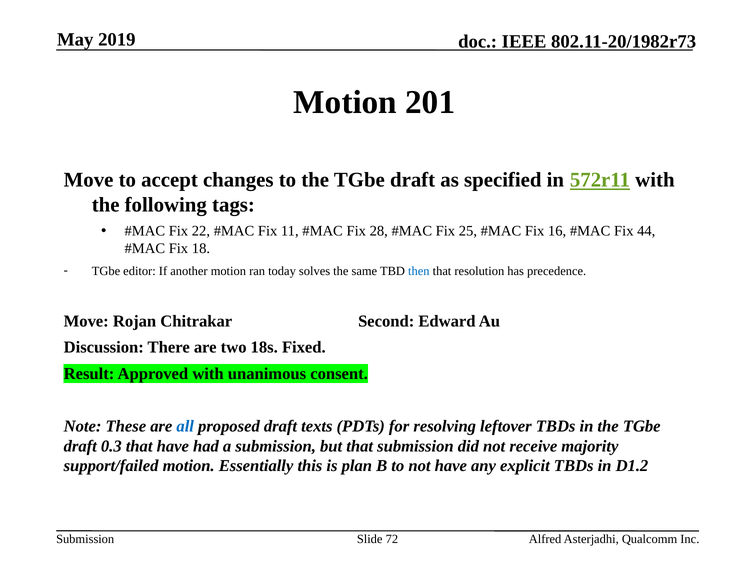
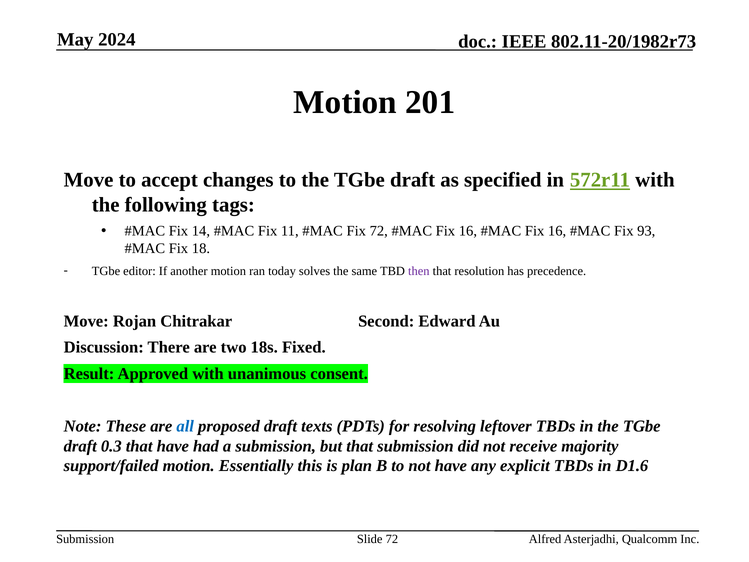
2019: 2019 -> 2024 (117, 40)
22: 22 -> 14 (201, 231)
Fix 28: 28 -> 72 (379, 231)
25: 25 -> 16 (468, 231)
44: 44 -> 93 (646, 231)
then colour: blue -> purple (419, 271)
D1.2: D1.2 -> D1.6 (632, 466)
